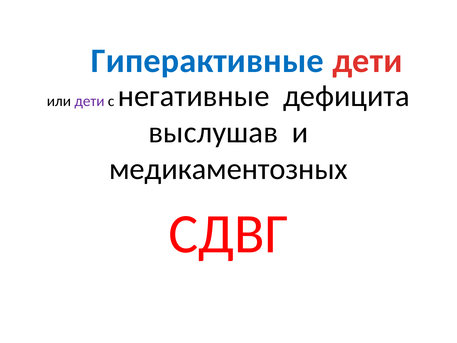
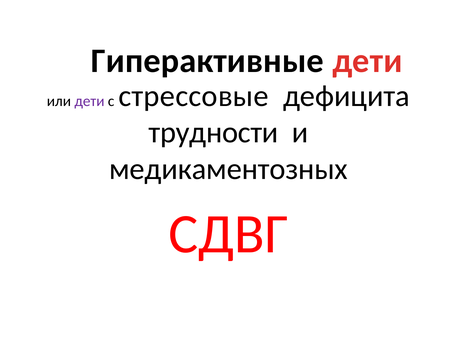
Гиперактивные colour: blue -> black (207, 61)
негативные: негативные -> стрессовые (193, 96)
выслушав: выслушав -> трудности (213, 132)
